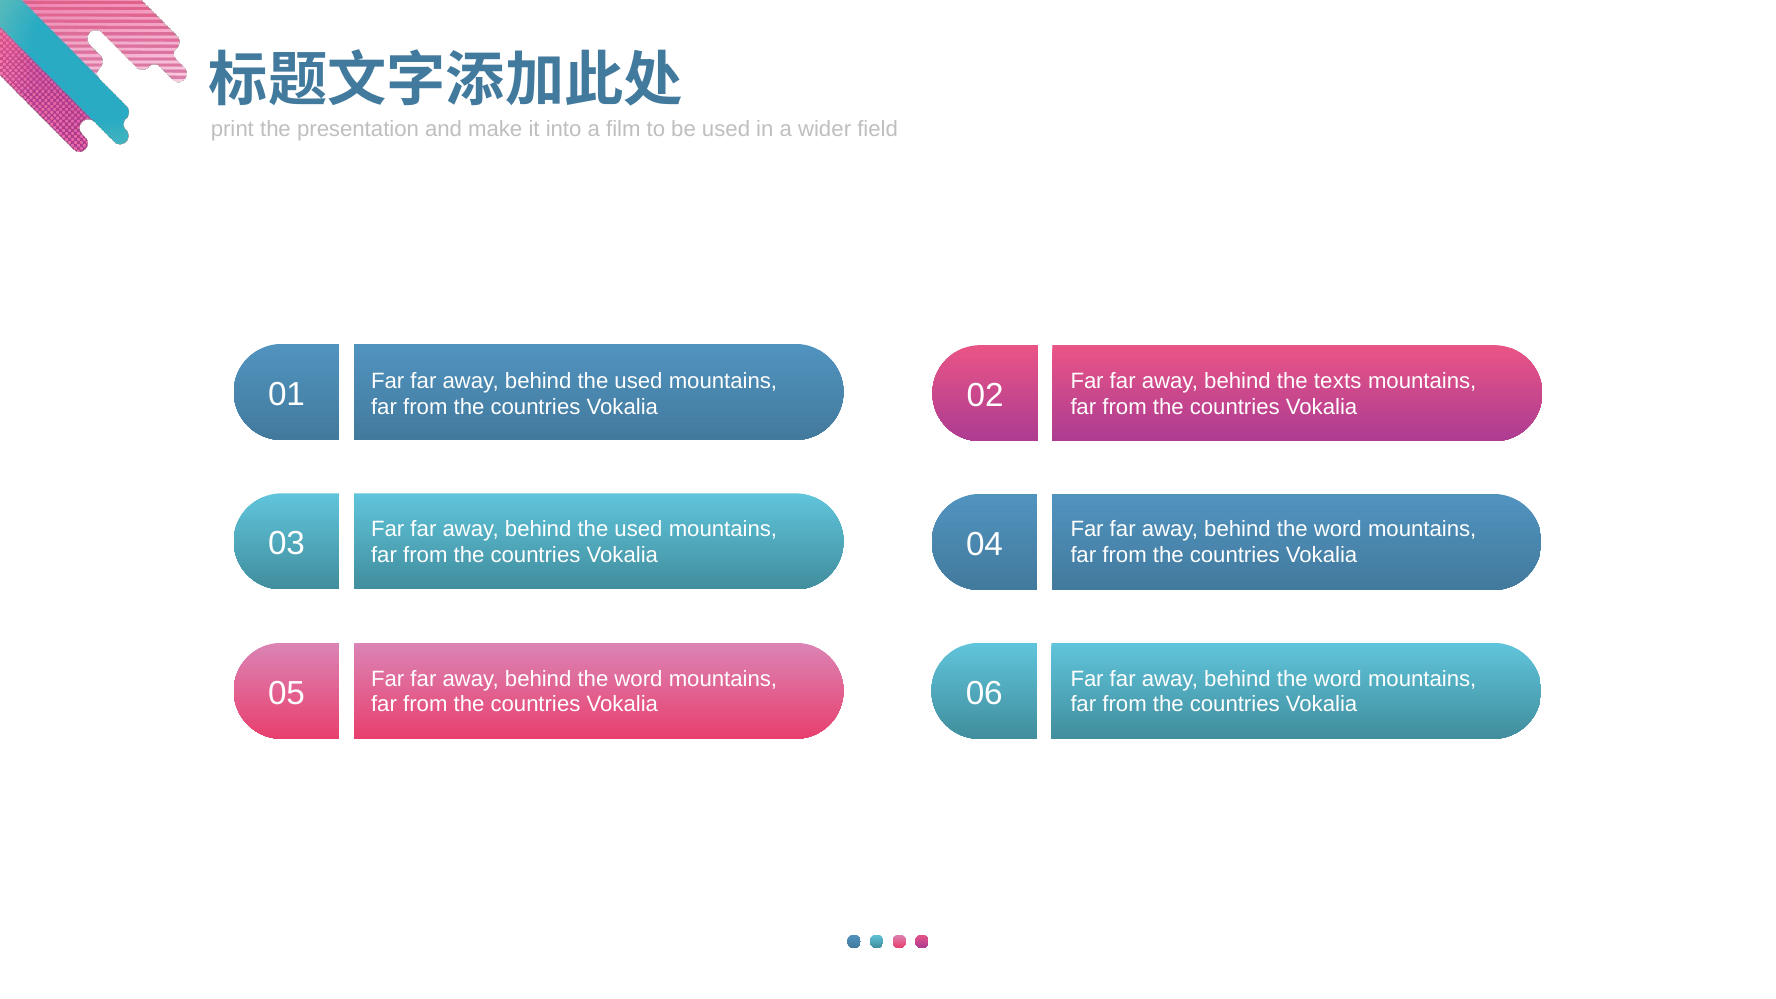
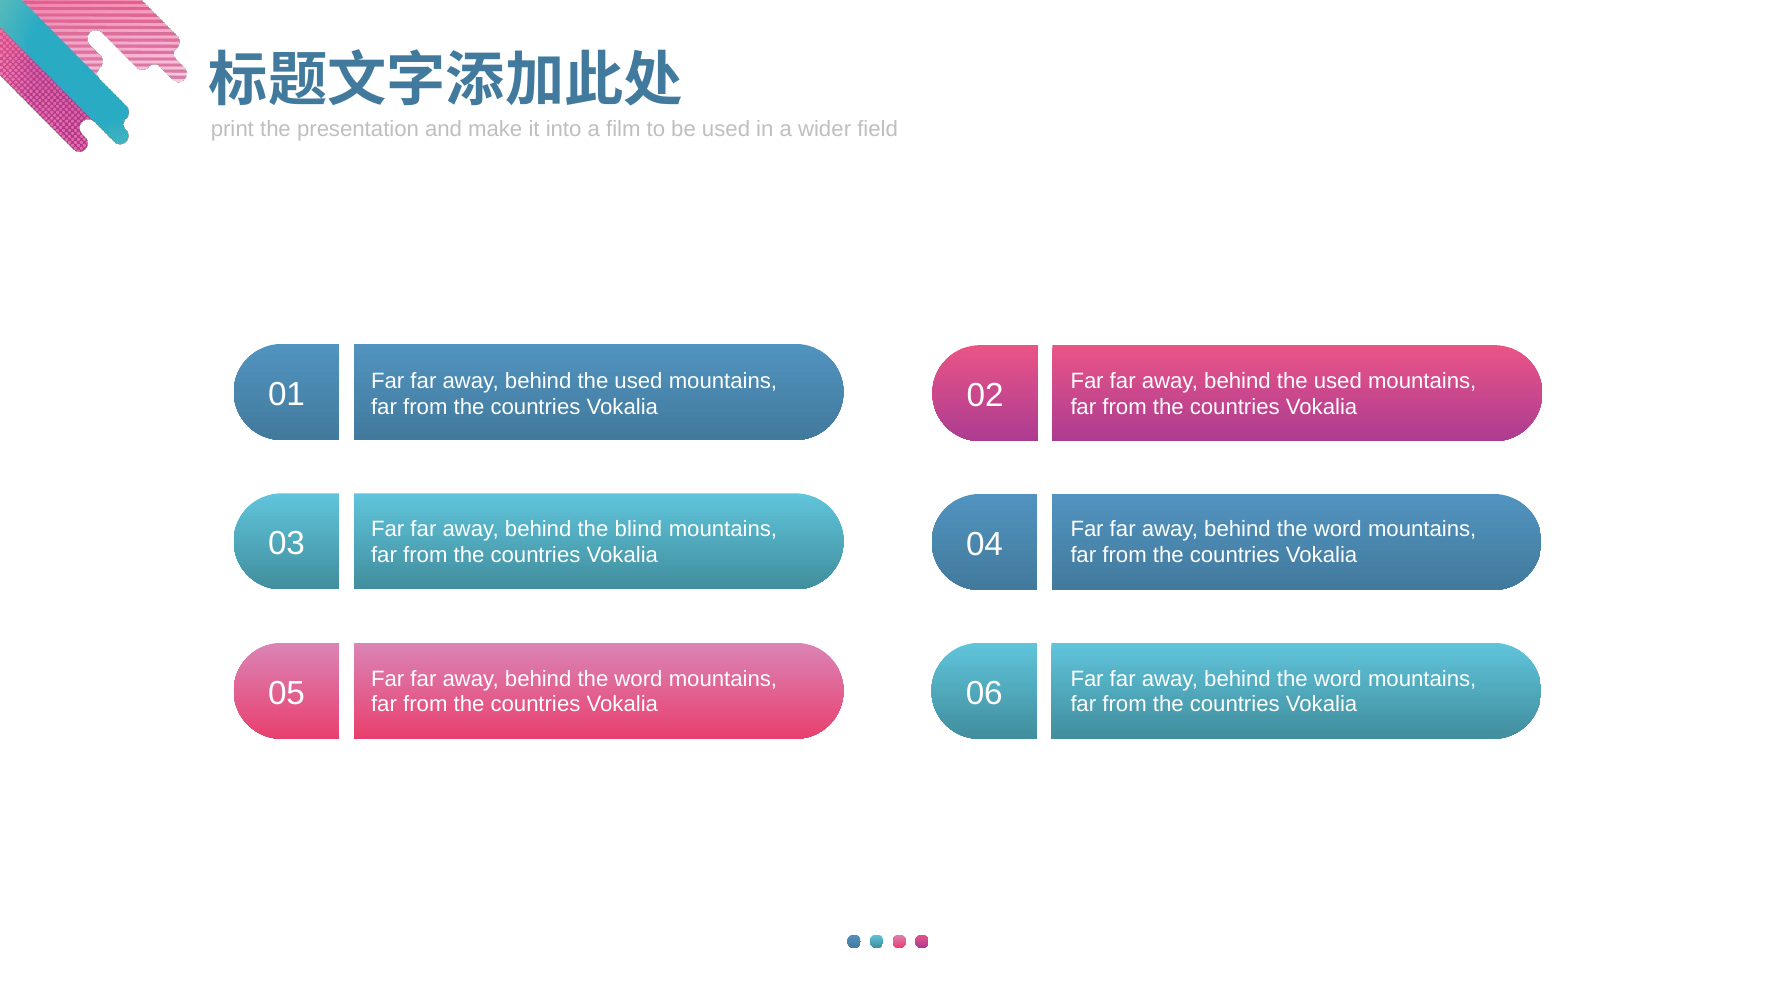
texts: texts -> used (1338, 381)
used: used -> blind (638, 529)
